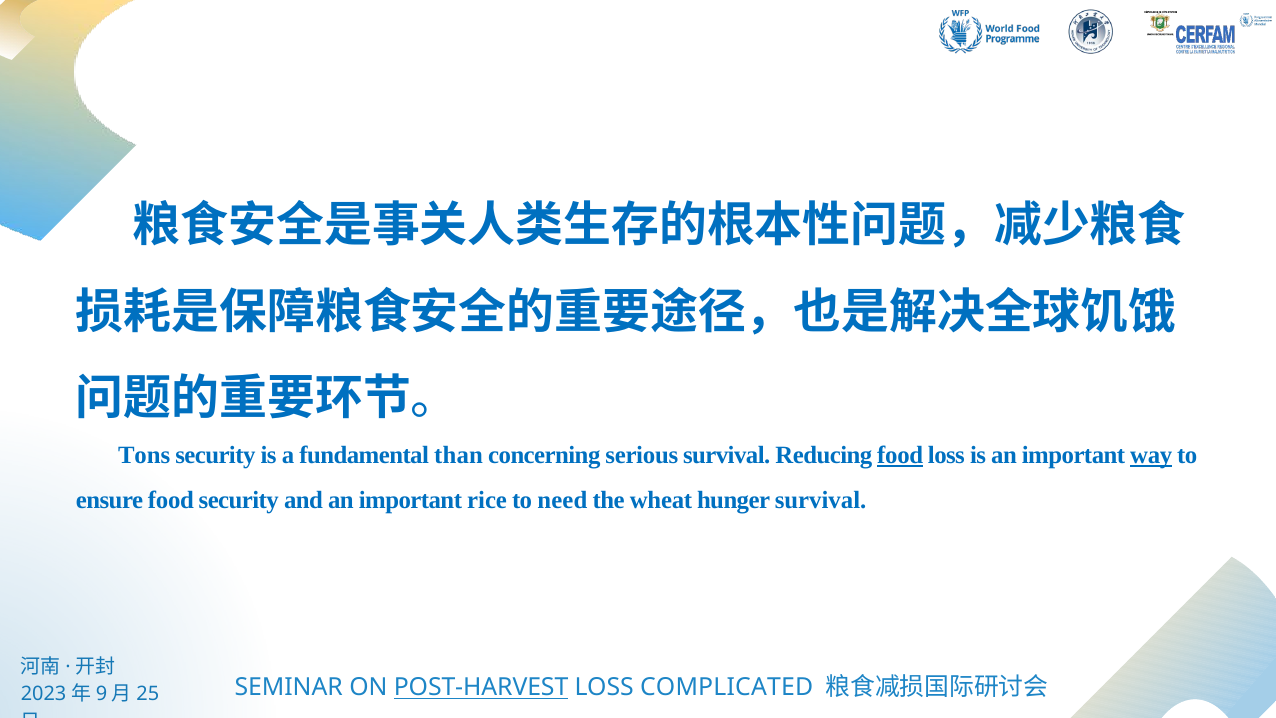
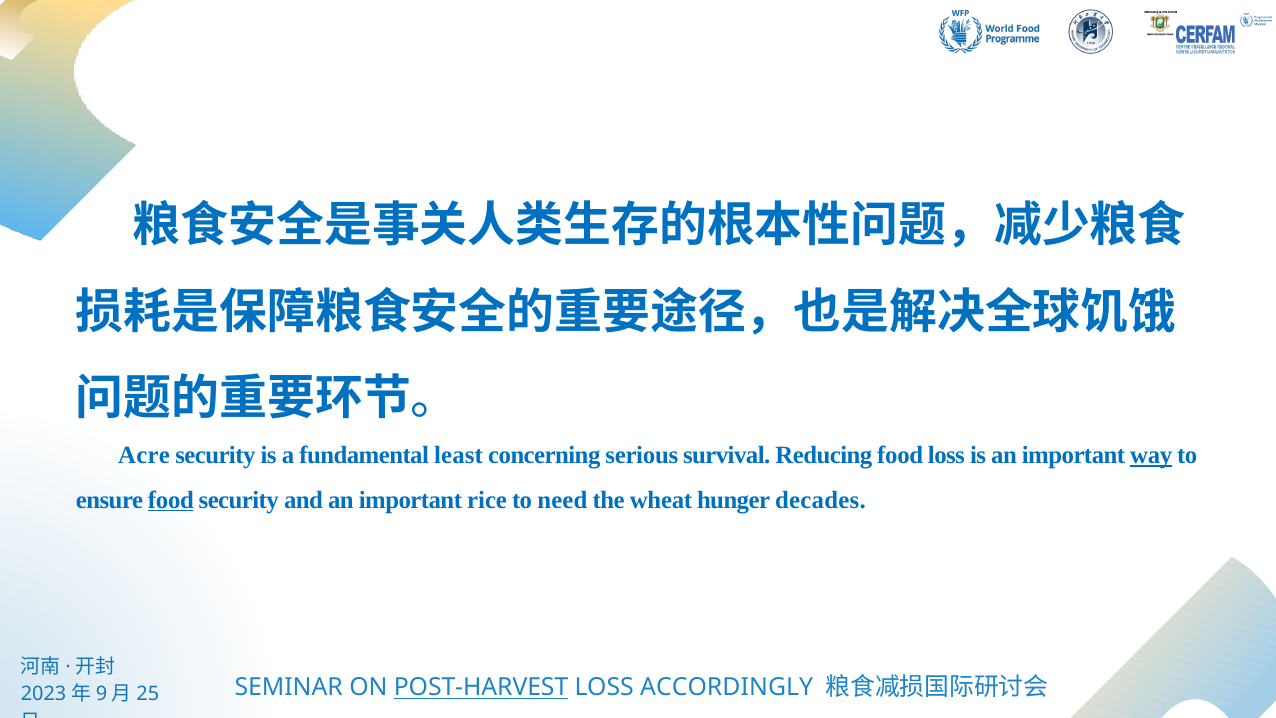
Tons: Tons -> Acre (144, 455)
than: than -> least (459, 455)
food underline: present -> none (900, 455)
food underline: none -> present (171, 500)
hunger survival: survival -> decades (820, 500)
COMPLICATED: COMPLICATED -> ACCORDINGLY (727, 688)
